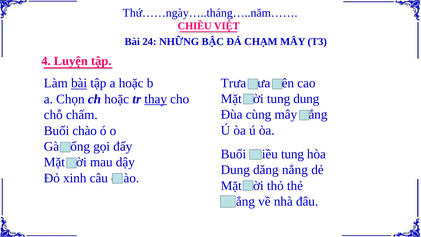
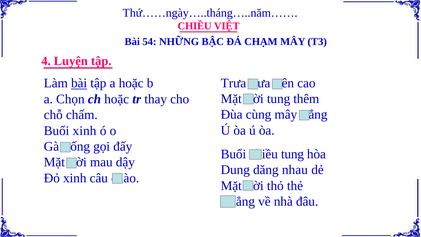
24: 24 -> 54 (149, 42)
tung dung: dung -> thêm (306, 99)
thay underline: present -> none (156, 99)
Buổi chào: chào -> xinh (85, 130)
nắng: nắng -> nhau (295, 170)
